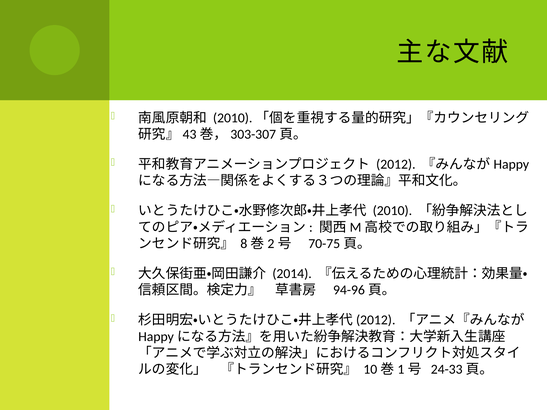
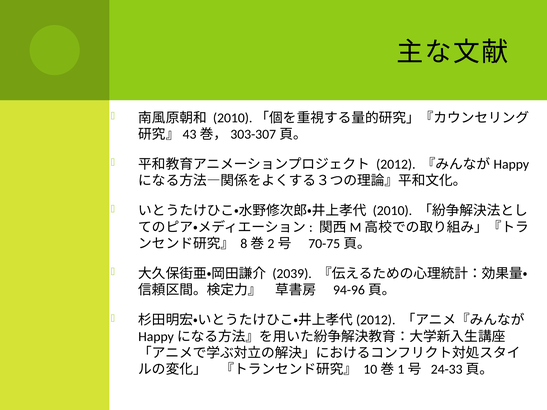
2014: 2014 -> 2039 (292, 274)
